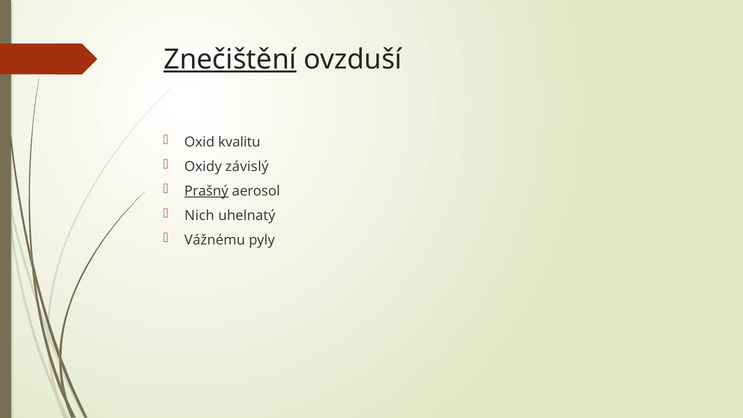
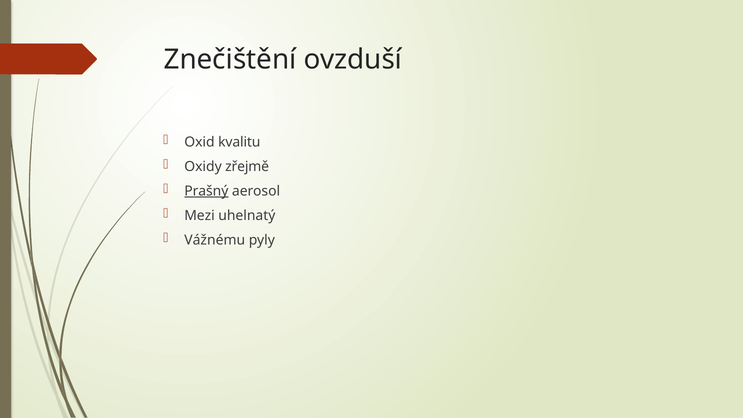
Znečištění underline: present -> none (230, 59)
závislý: závislý -> zřejmě (247, 167)
Nich: Nich -> Mezi (199, 216)
